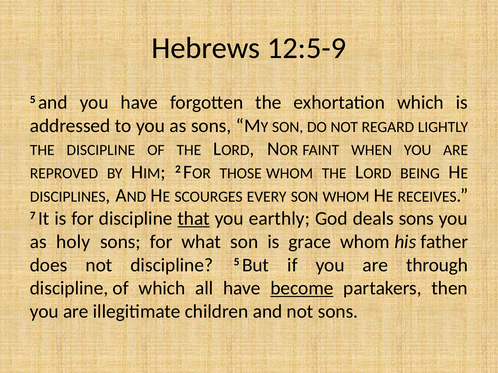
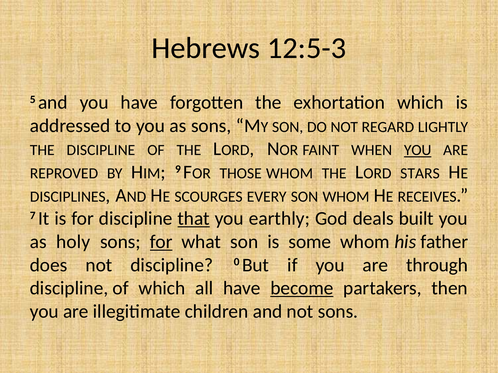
12:5-9: 12:5-9 -> 12:5-3 (307, 48)
YOU underline: none -> present (418, 150)
2: 2 -> 9 (178, 169)
BEING: BEING -> STARS (420, 174)
deals sons: sons -> built (416, 219)
for underline: none -> present (161, 242)
grace: grace -> some (310, 242)
discipline 5: 5 -> 0 (237, 262)
